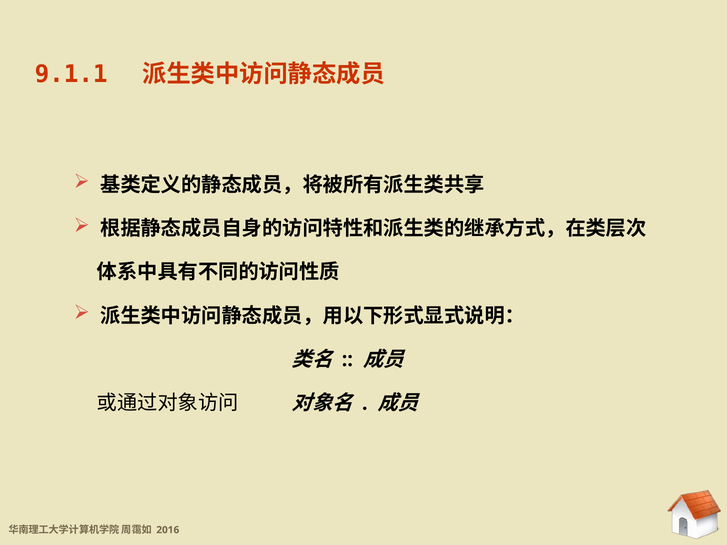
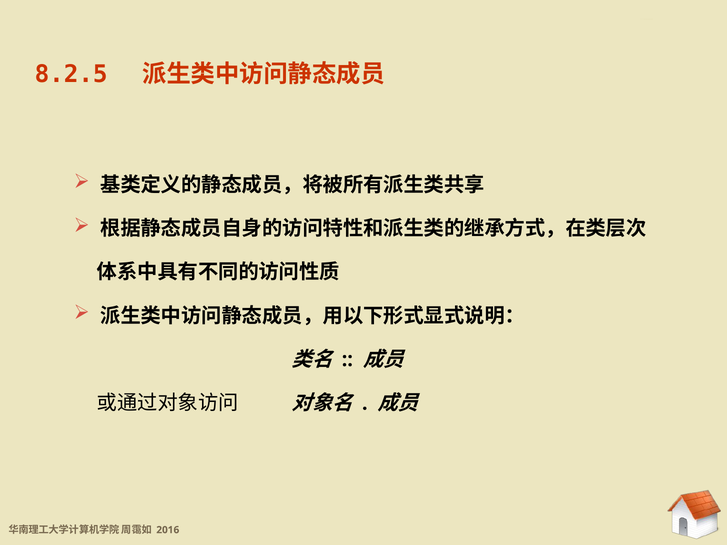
9.1.1: 9.1.1 -> 8.2.5 (71, 74)
